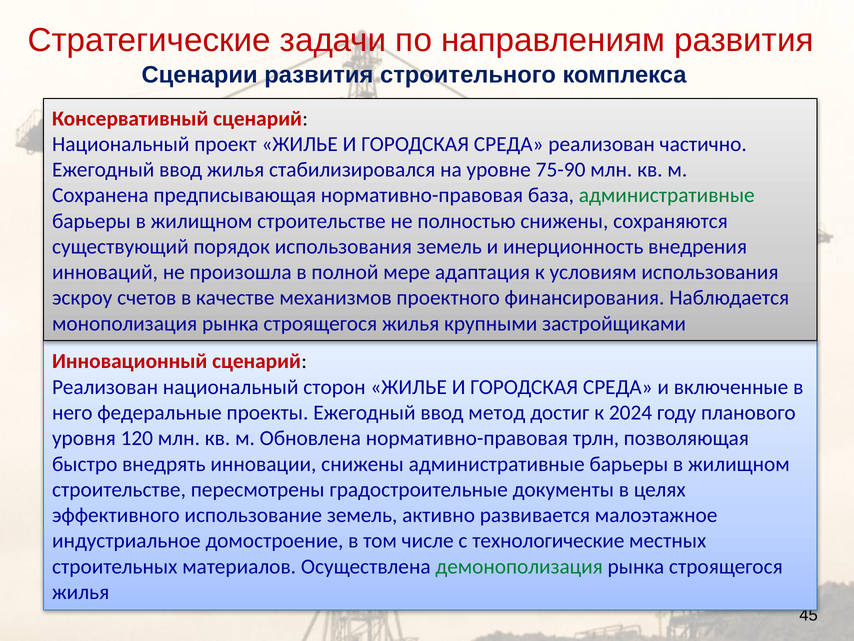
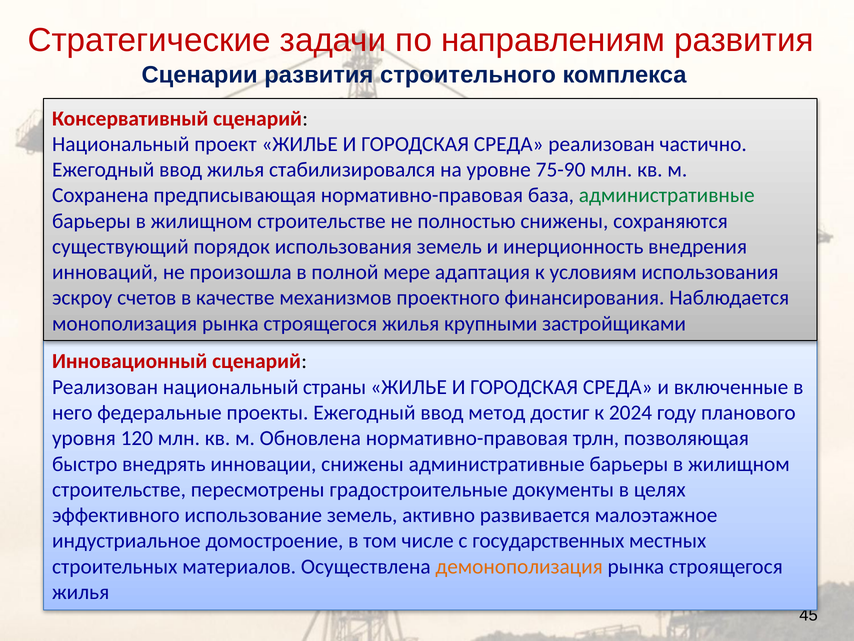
сторон: сторон -> страны (335, 387)
технологические: технологические -> государственных (548, 540)
демонополизация colour: green -> orange (519, 566)
